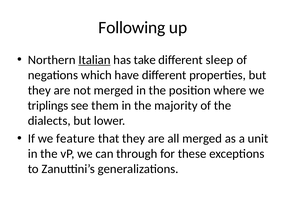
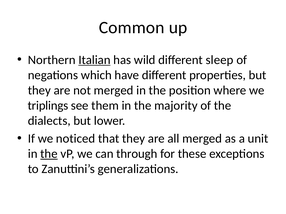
Following: Following -> Common (132, 28)
take: take -> wild (145, 60)
feature: feature -> noticed (76, 139)
the underline: none -> present (49, 154)
